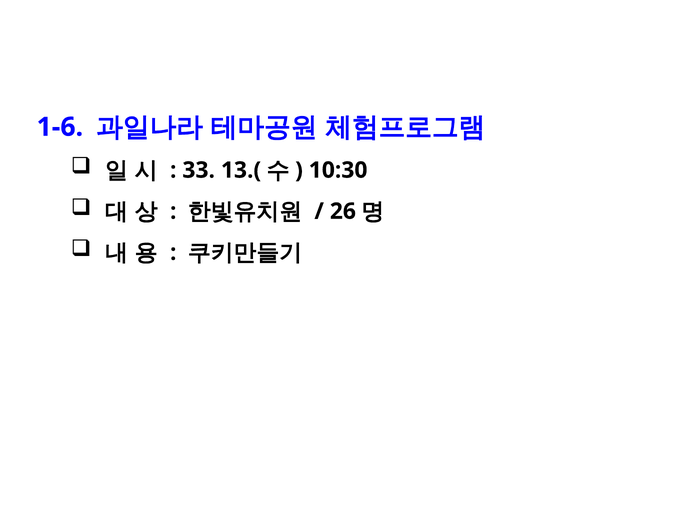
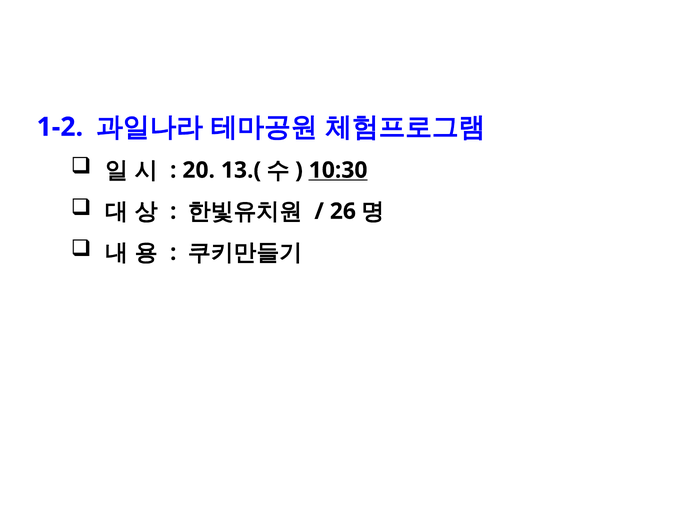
1-6: 1-6 -> 1-2 (60, 127)
33: 33 -> 20 (199, 170)
10:30 underline: none -> present (338, 170)
